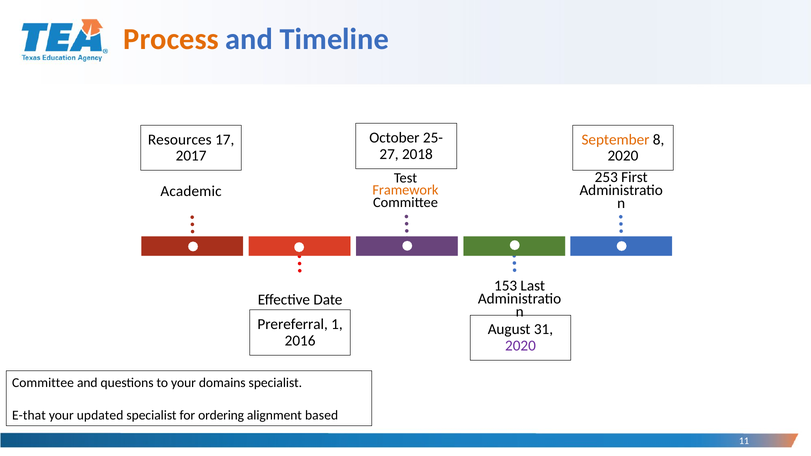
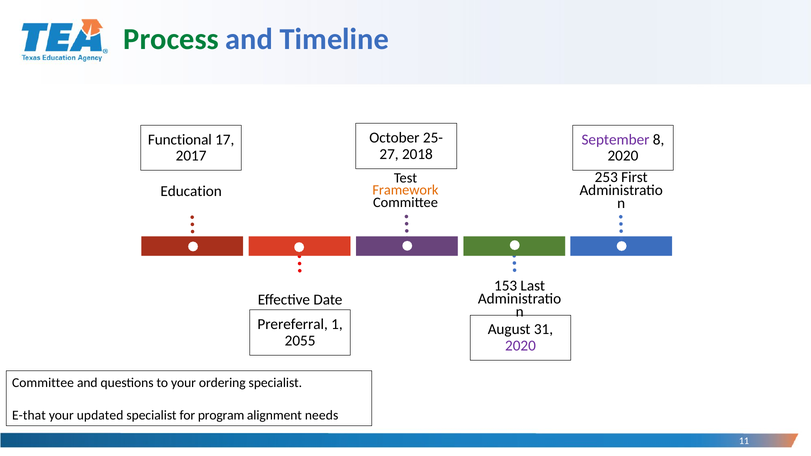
Process colour: orange -> green (171, 39)
Resources: Resources -> Functional (180, 140)
September colour: orange -> purple (615, 140)
Academic: Academic -> Education (191, 191)
2016: 2016 -> 2055 (300, 341)
domains: domains -> ordering (222, 383)
ordering: ordering -> program (221, 416)
based: based -> needs (322, 416)
